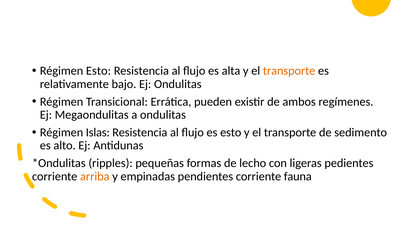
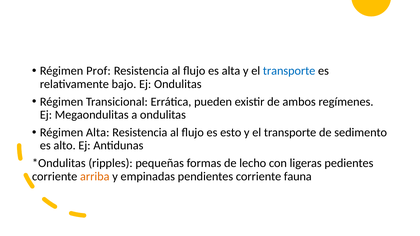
Régimen Esto: Esto -> Prof (98, 71)
transporte colour: orange -> blue (289, 71)
Régimen Islas: Islas -> Alta (98, 133)
